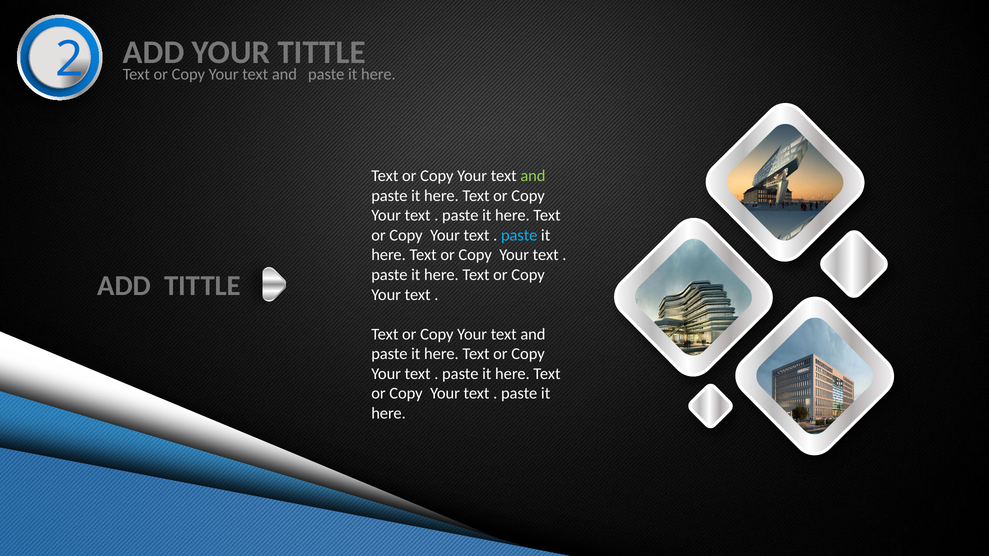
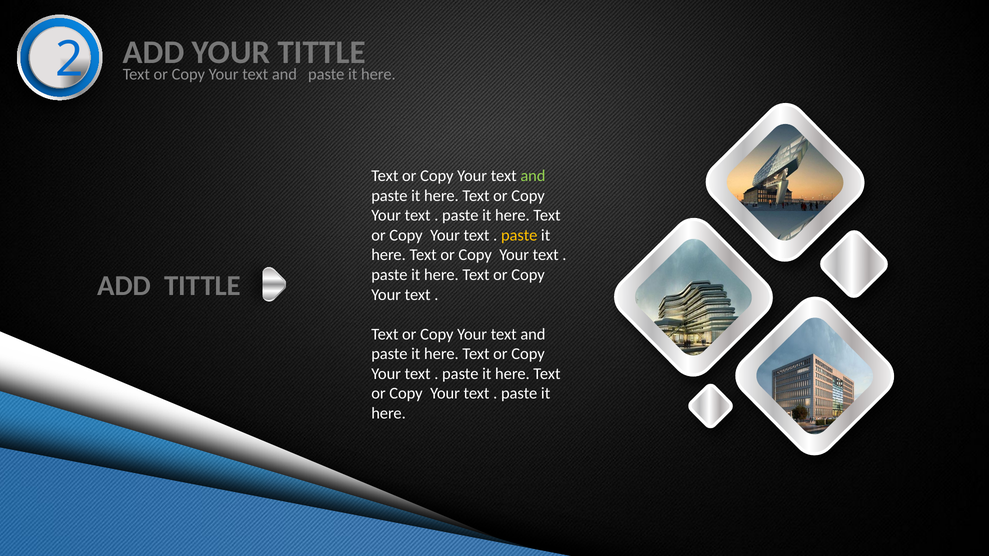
paste colour: light blue -> yellow (519, 235)
